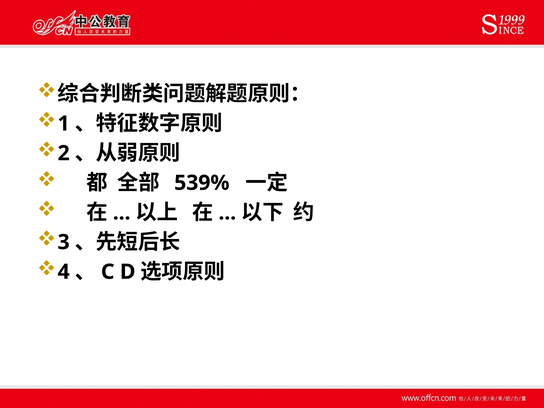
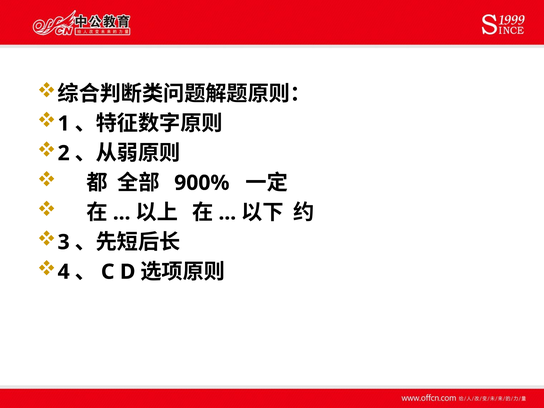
539%: 539% -> 900% (202, 183)
